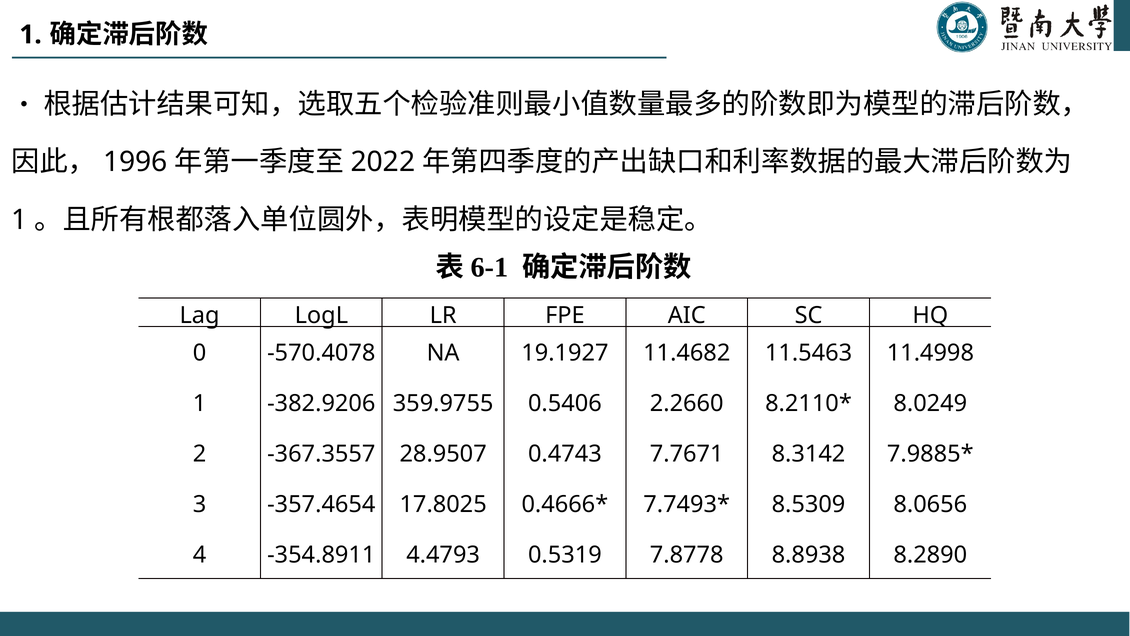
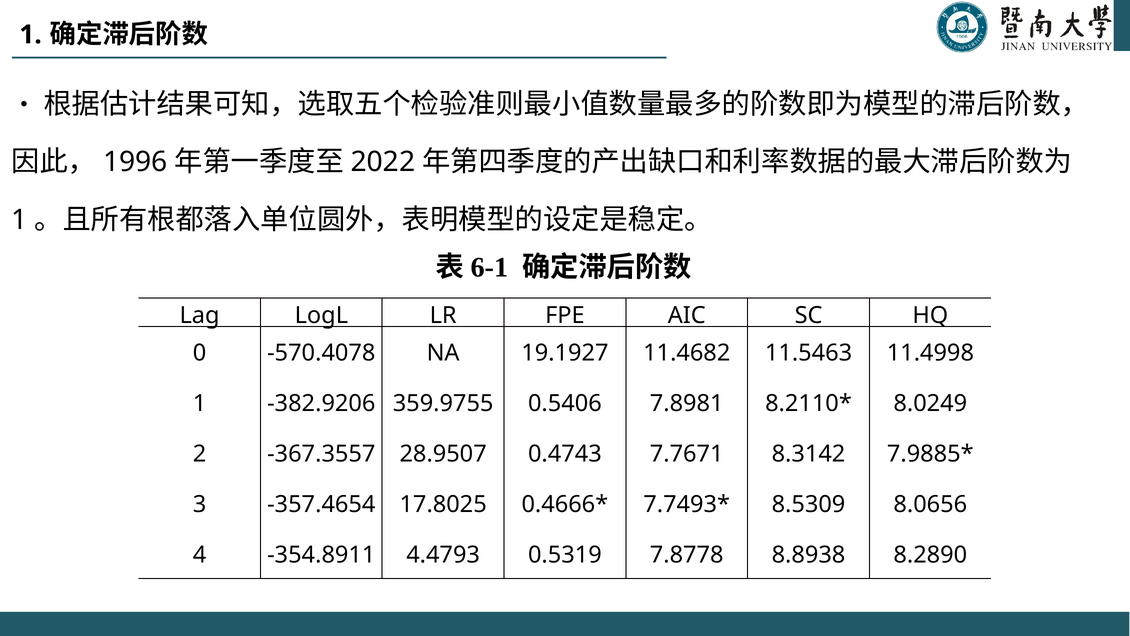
2.2660: 2.2660 -> 7.8981 (687, 403)
